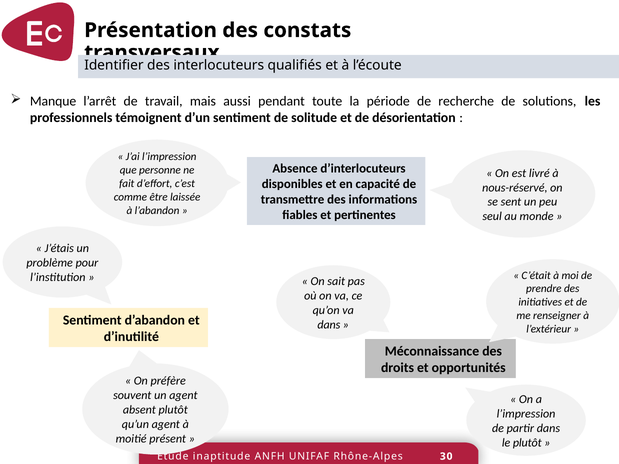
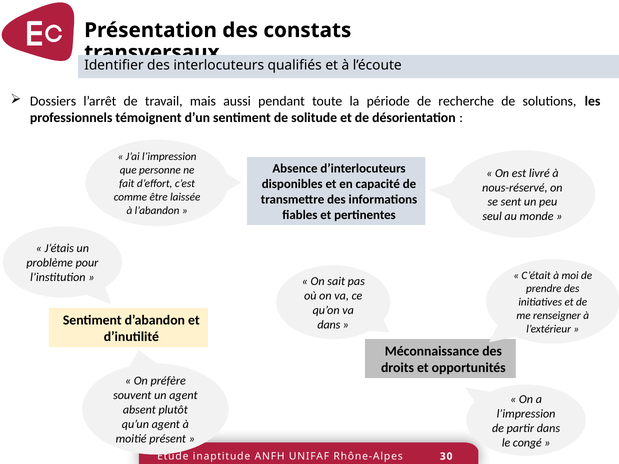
Manque: Manque -> Dossiers (53, 101)
le plutôt: plutôt -> congé (527, 443)
